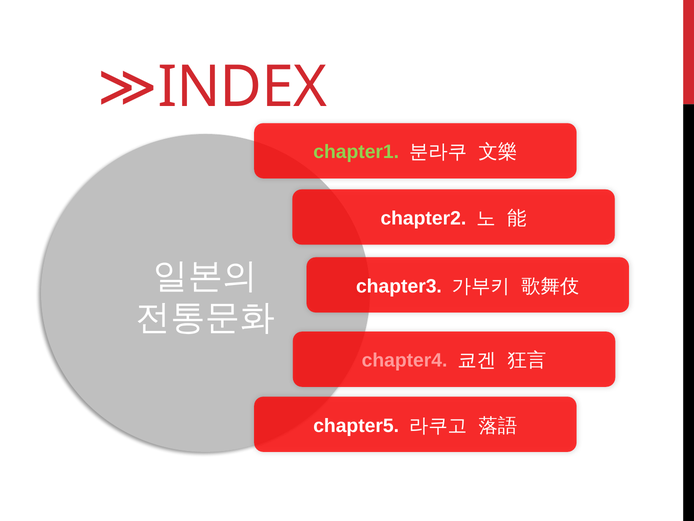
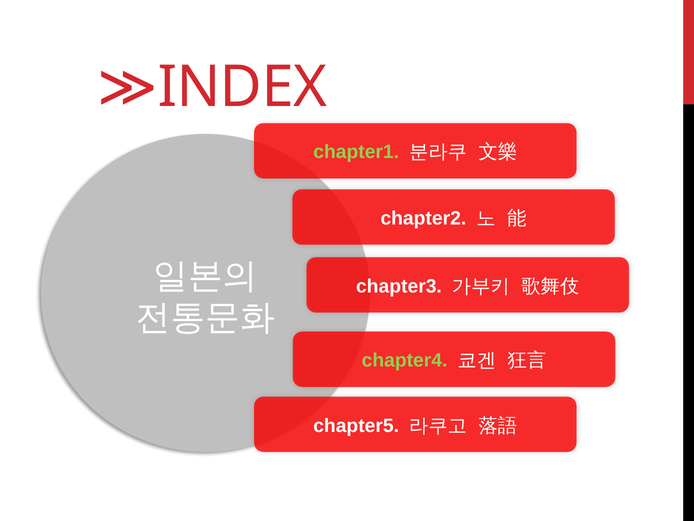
chapter4 colour: pink -> light green (405, 360)
